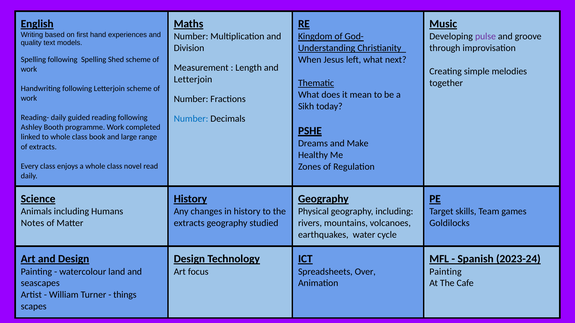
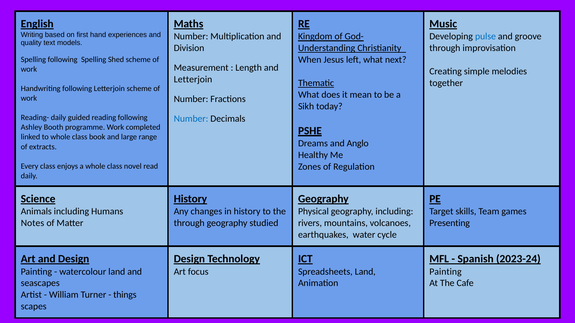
pulse colour: purple -> blue (485, 37)
Make: Make -> Anglo (358, 144)
extracts: extracts -> through (189, 223)
Goldilocks: Goldilocks -> Presenting (450, 223)
Spreadsheets Over: Over -> Land (365, 272)
